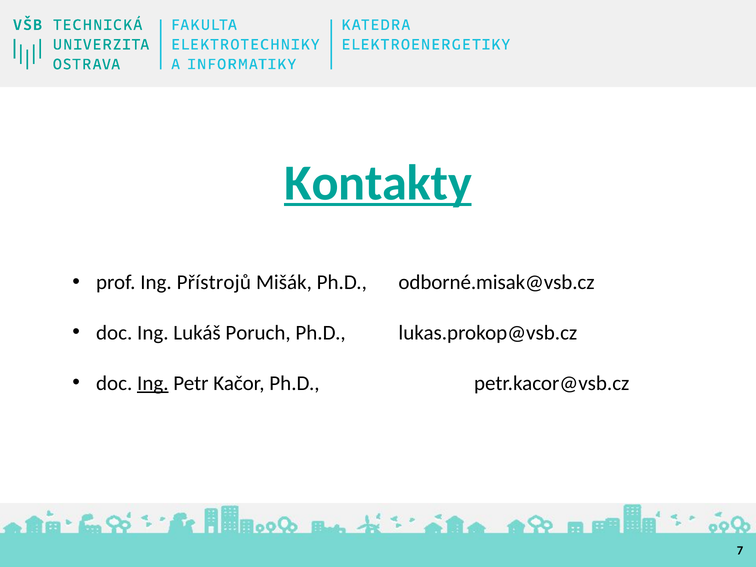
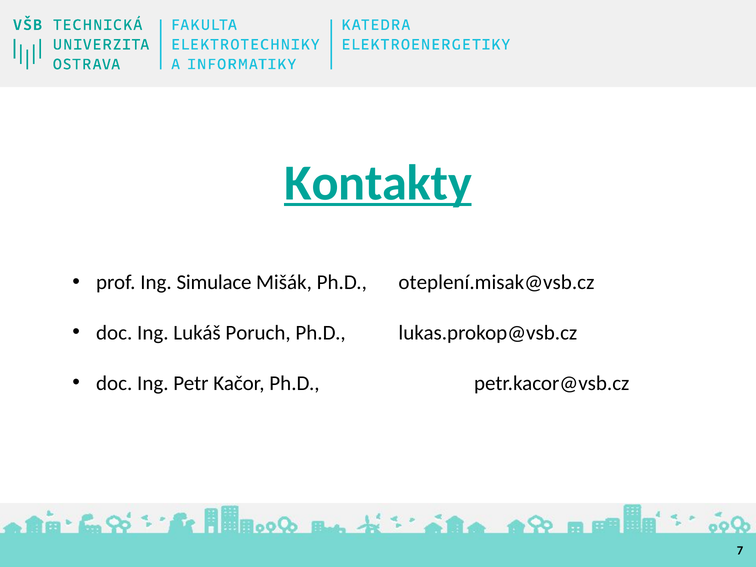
Přístrojů: Přístrojů -> Simulace (214, 282)
odborné.misak@vsb.cz: odborné.misak@vsb.cz -> oteplení.misak@vsb.cz (496, 282)
Ing underline: present -> none (153, 383)
